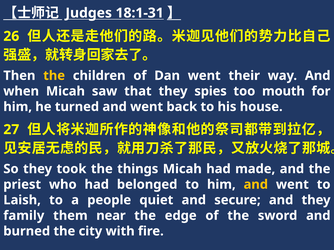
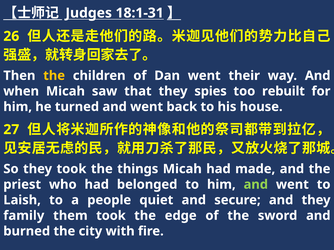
mouth: mouth -> rebuilt (283, 91)
and colour: yellow -> light green (256, 185)
them near: near -> took (111, 216)
